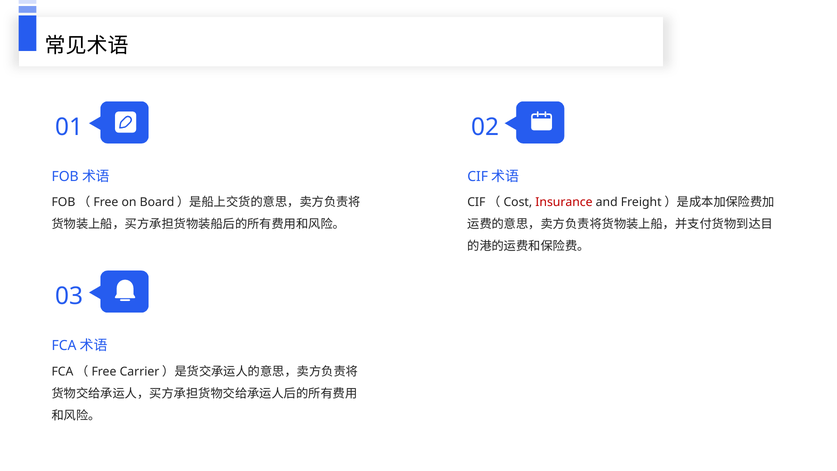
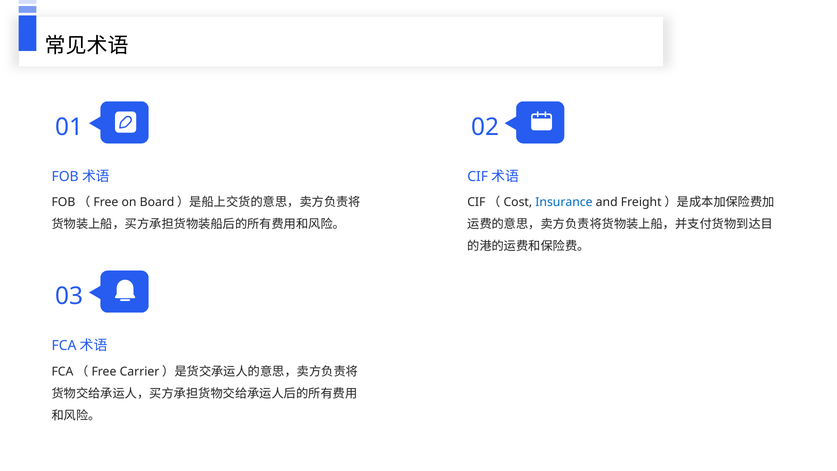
Insurance colour: red -> blue (564, 202)
